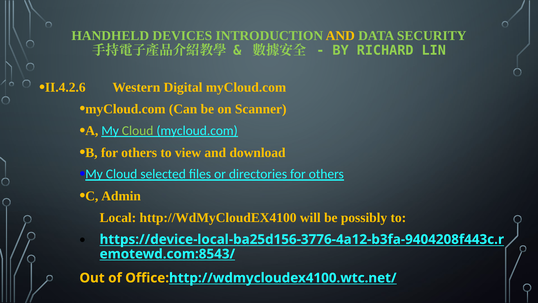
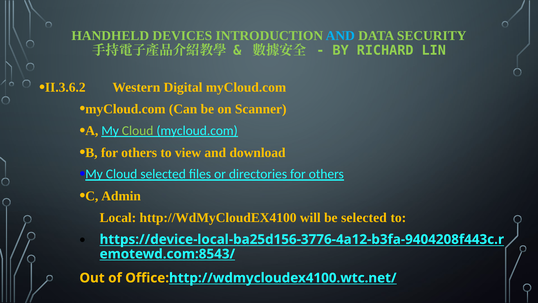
AND colour: yellow -> light blue (340, 36)
II.4.2.6: II.4.2.6 -> II.3.6.2 (65, 87)
be possibly: possibly -> selected (364, 217)
